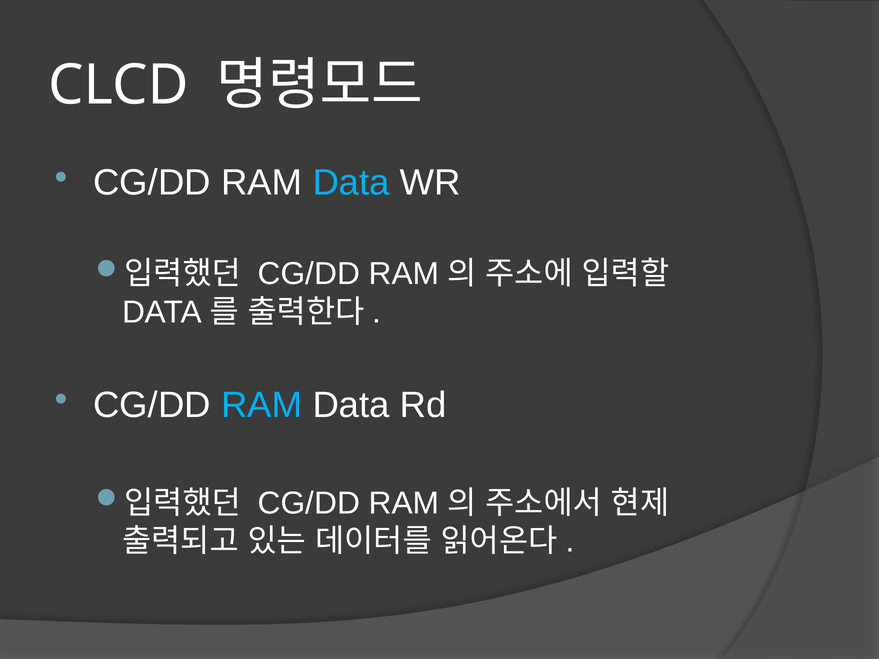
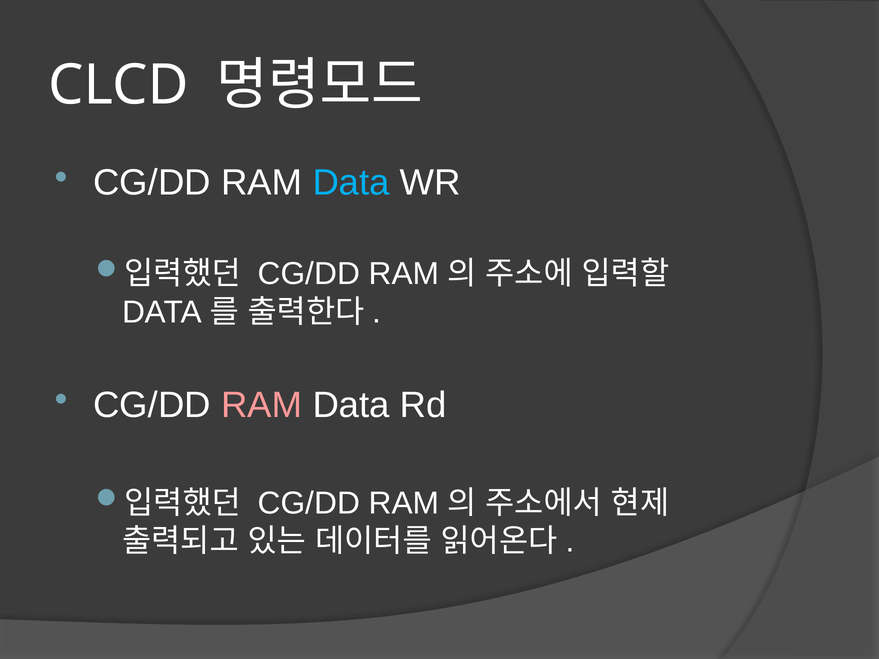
RAM colour: light blue -> pink (262, 405)
